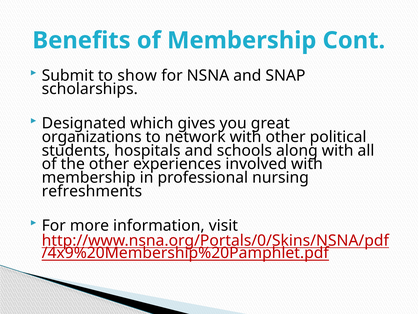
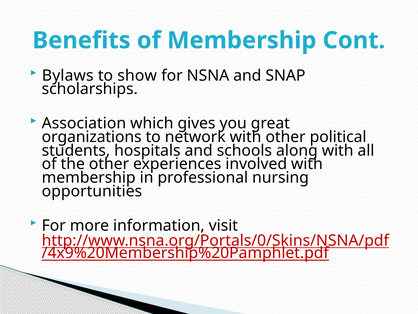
Submit: Submit -> Bylaws (68, 75)
Designated: Designated -> Association (84, 123)
refreshments: refreshments -> opportunities (92, 191)
